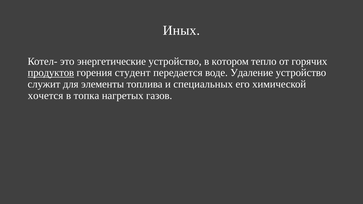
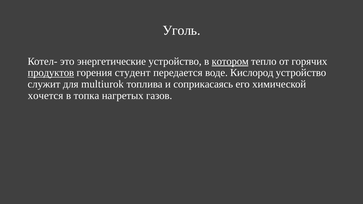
Иных: Иных -> Уголь (182, 31)
котором underline: none -> present (230, 61)
Удаление: Удаление -> Кислород (252, 73)
элементы: элементы -> multiurok (102, 84)
специальных: специальных -> соприкасаясь (203, 84)
